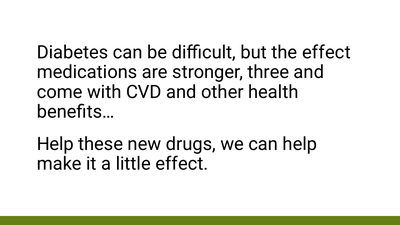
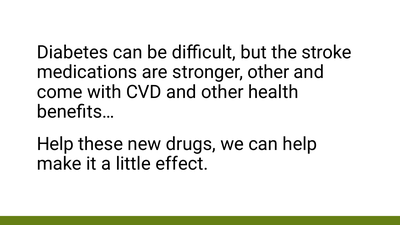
the effect: effect -> stroke (327, 52)
stronger three: three -> other (268, 72)
